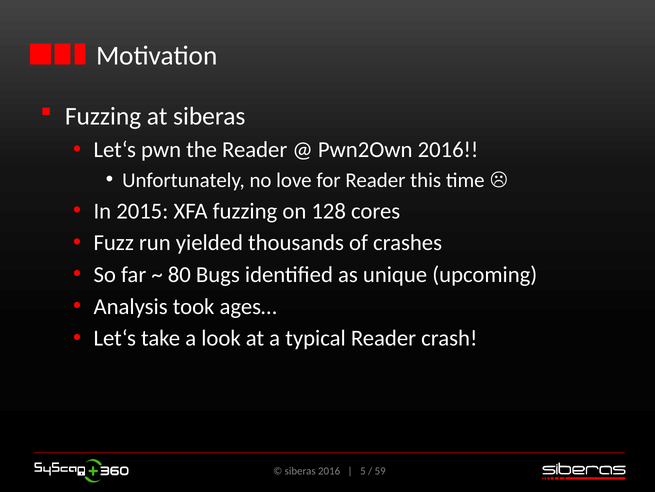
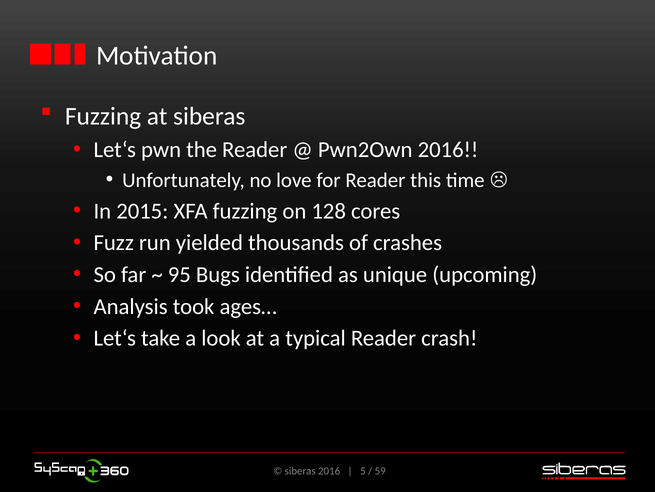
80: 80 -> 95 (179, 274)
